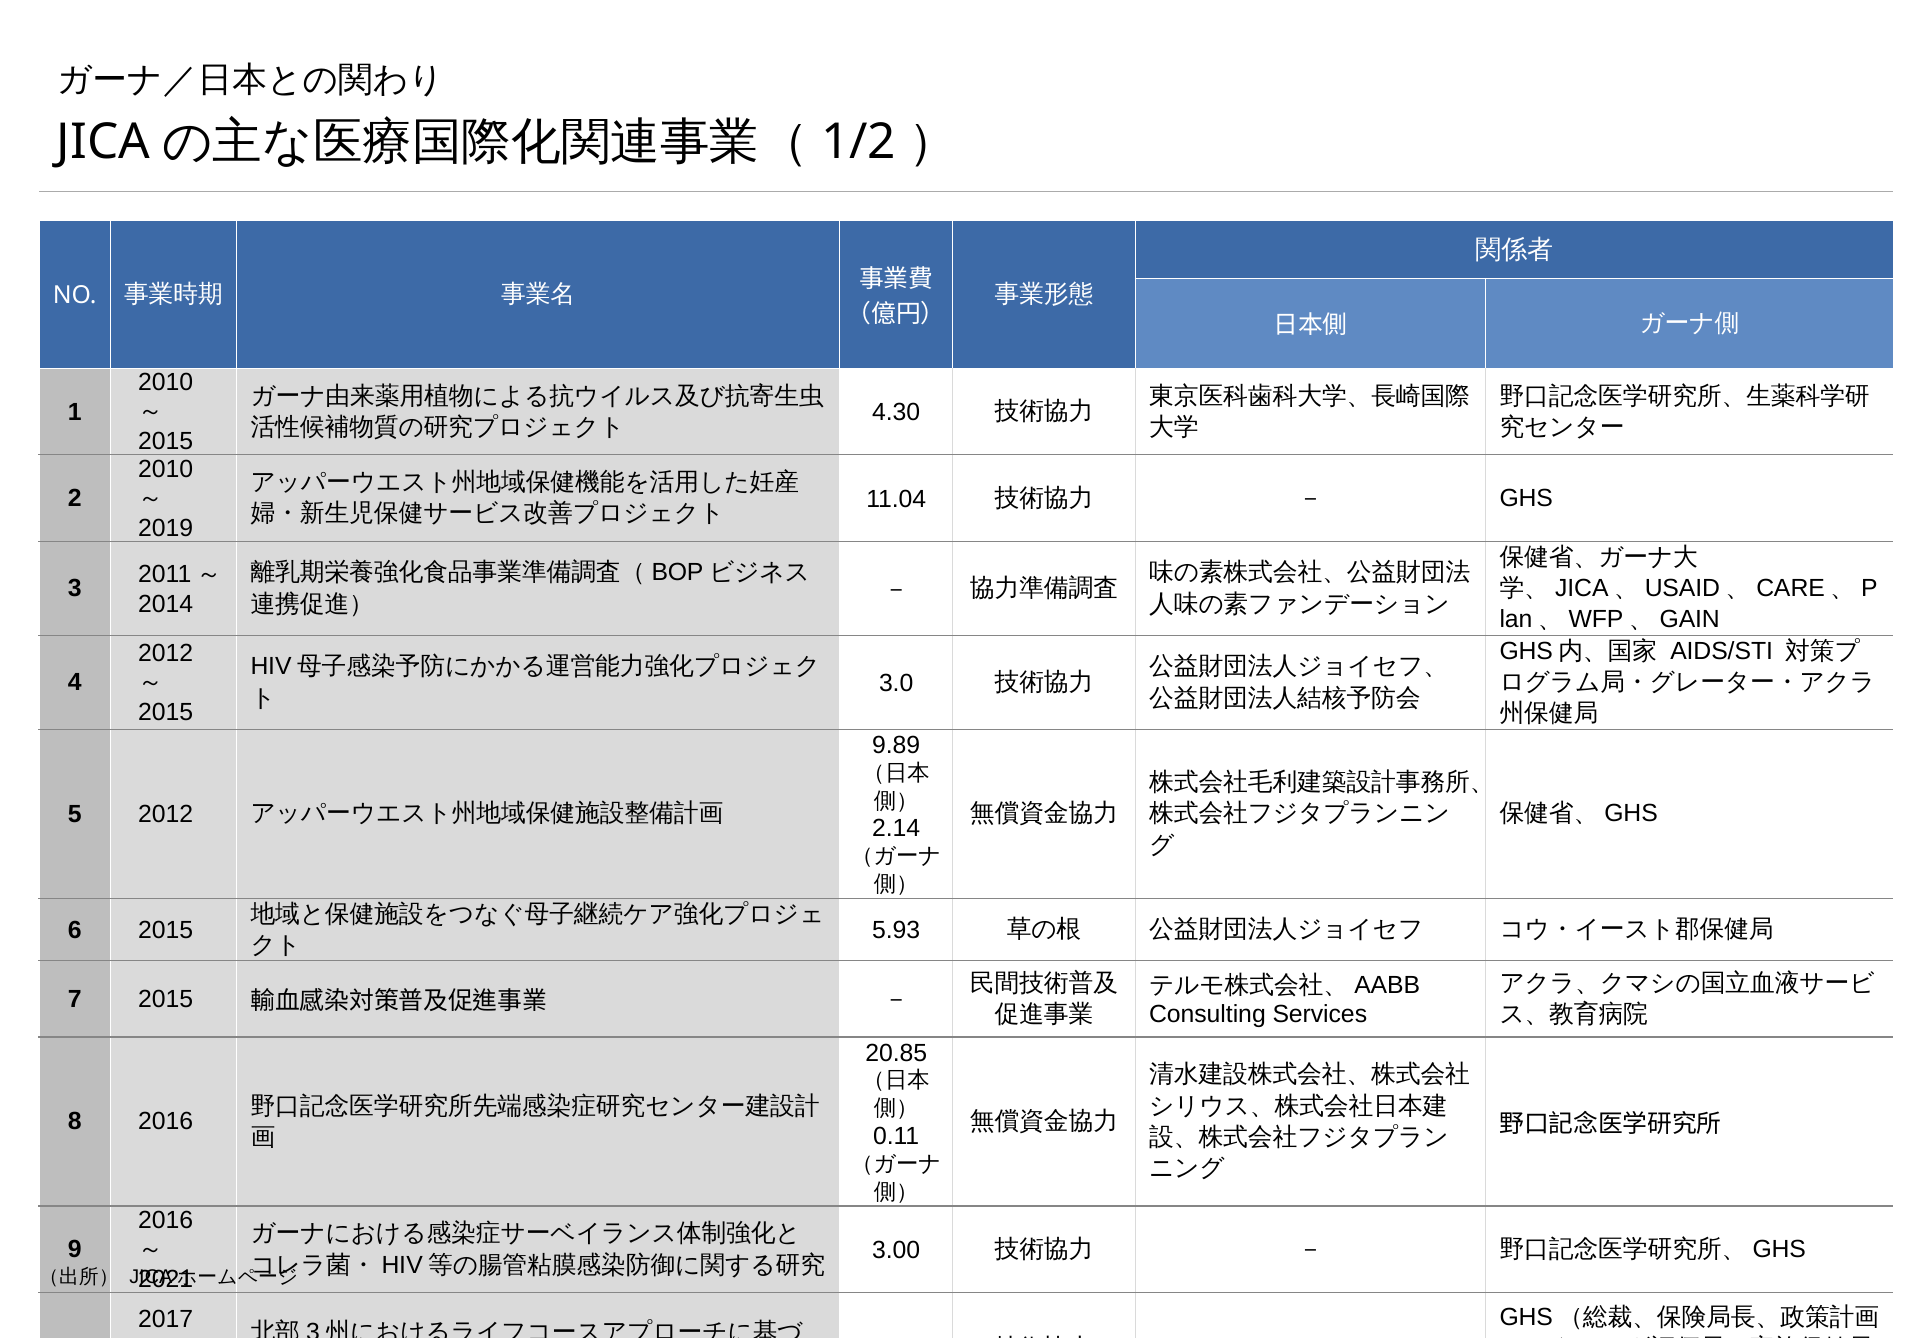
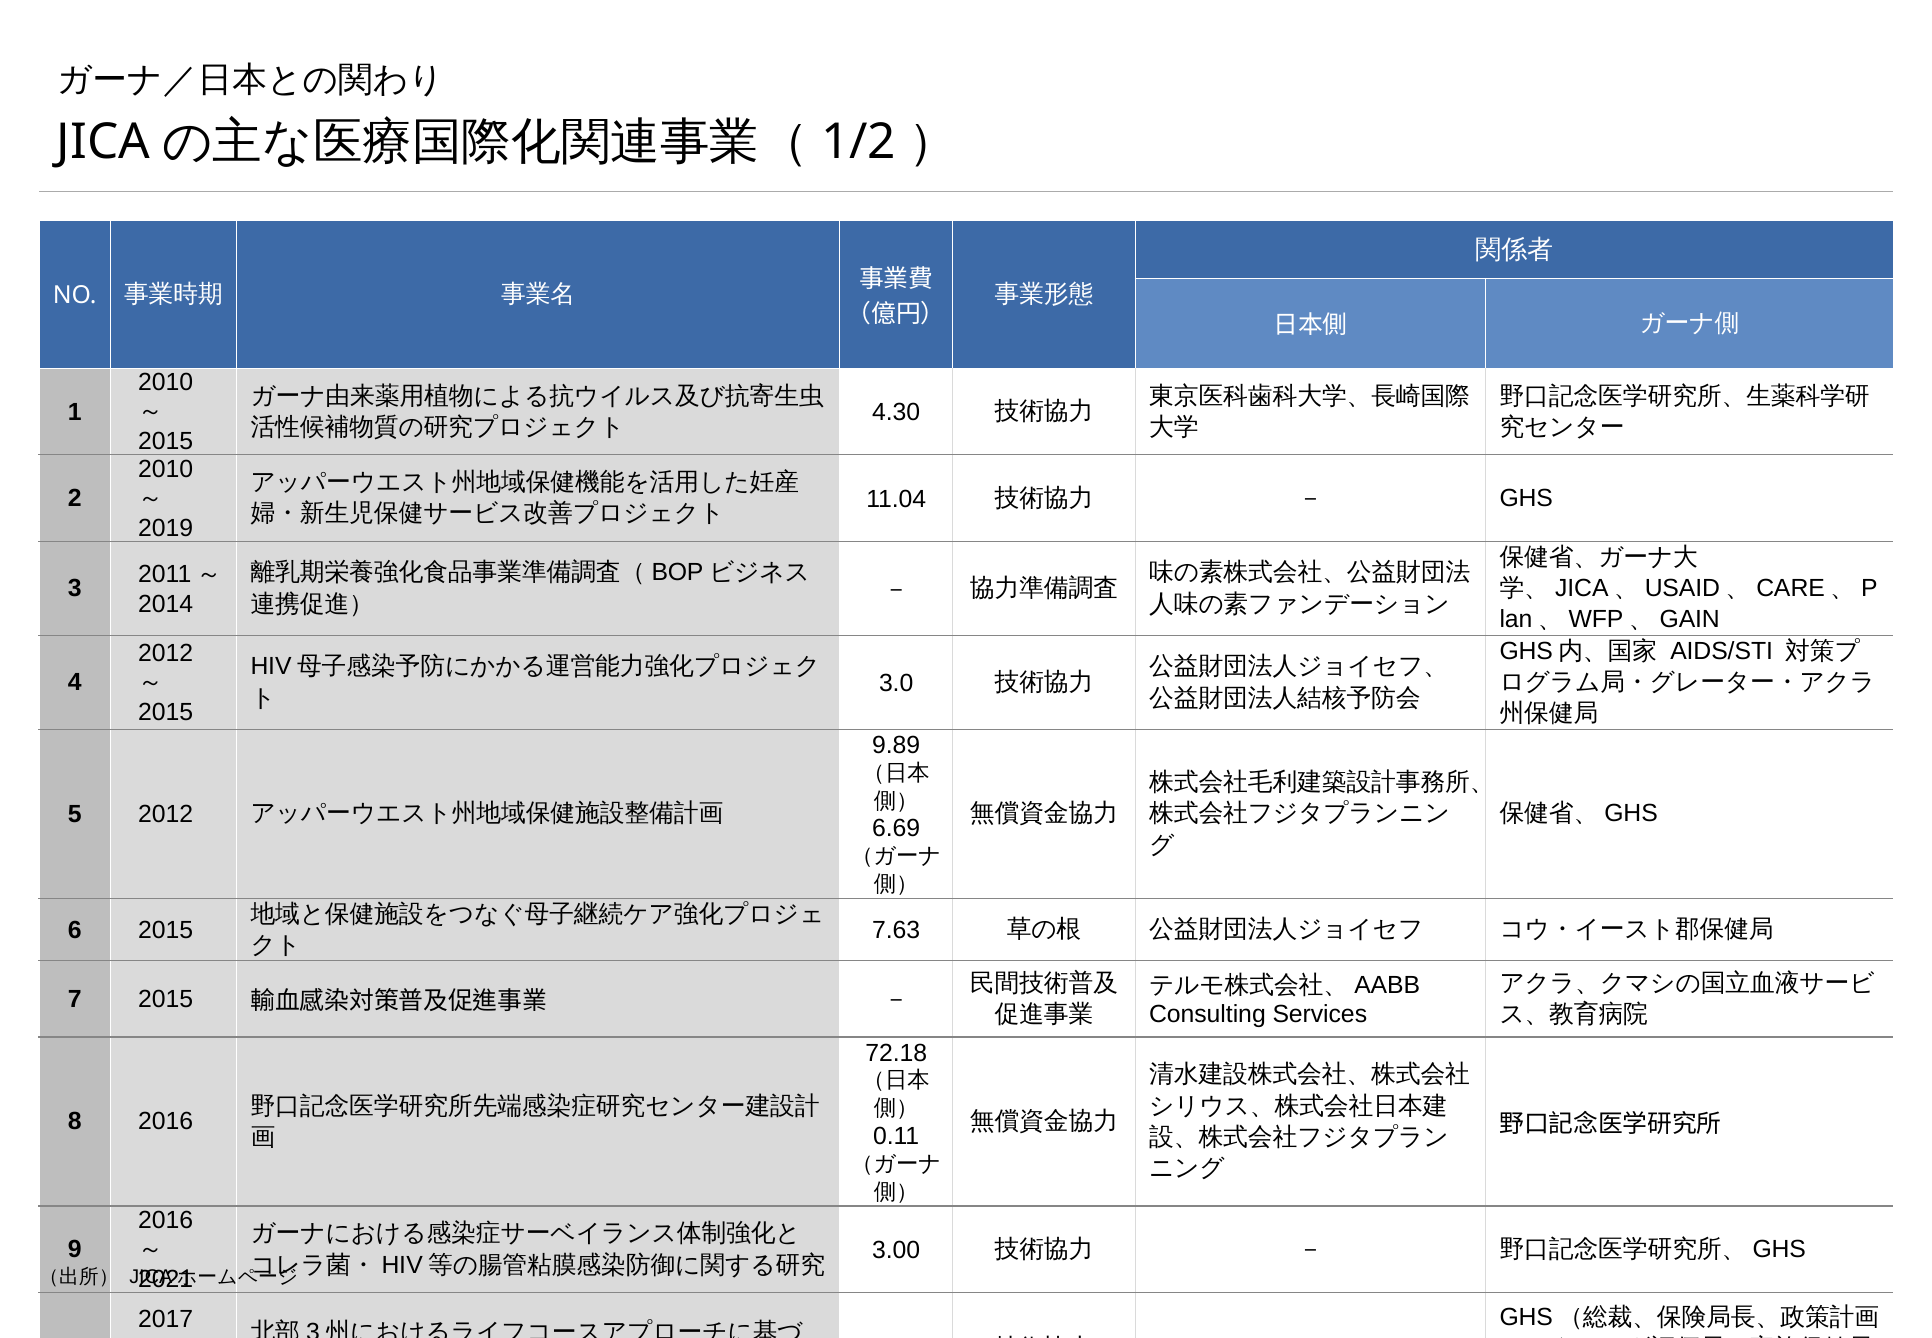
2.14: 2.14 -> 6.69 (896, 828)
5.93: 5.93 -> 7.63 (896, 930)
20.85: 20.85 -> 72.18 (896, 1053)
